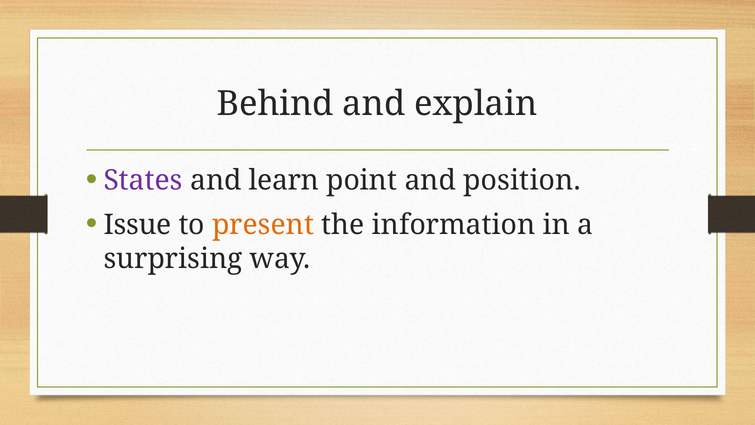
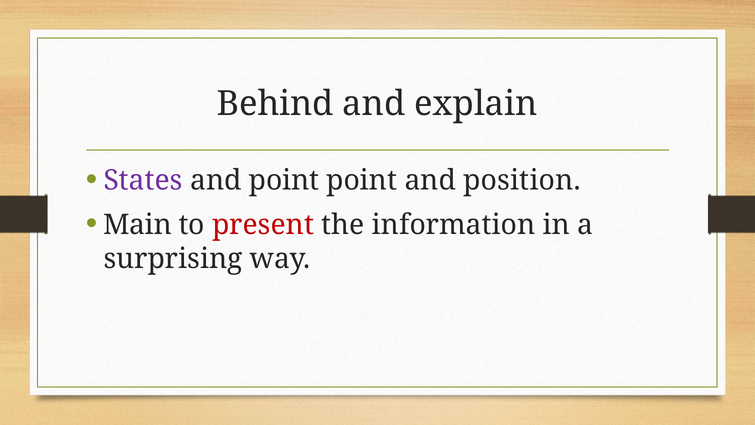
and learn: learn -> point (284, 180)
Issue: Issue -> Main (138, 225)
present colour: orange -> red (263, 225)
